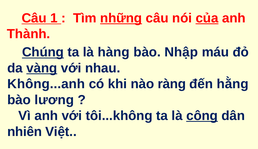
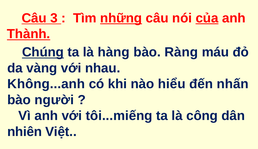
1: 1 -> 3 (54, 18)
Thành underline: none -> present (29, 34)
Nhập: Nhập -> Ràng (181, 52)
vàng underline: present -> none (42, 68)
ràng: ràng -> hiểu (172, 84)
hằng: hằng -> nhấn (233, 84)
lương: lương -> người (54, 100)
tôi...không: tôi...không -> tôi...miếng (119, 116)
công underline: present -> none (202, 116)
